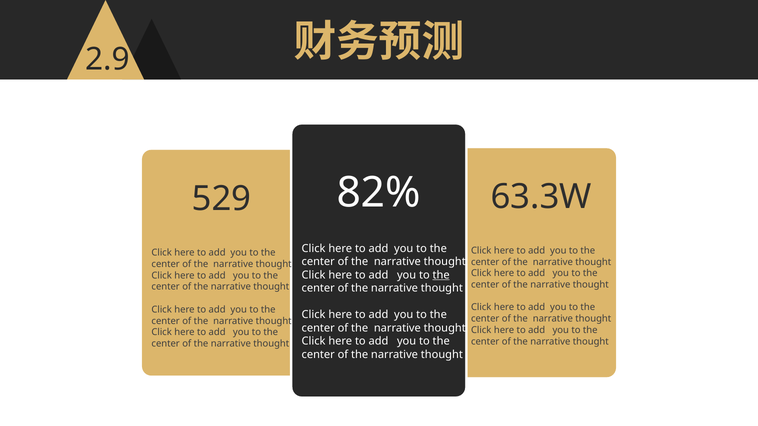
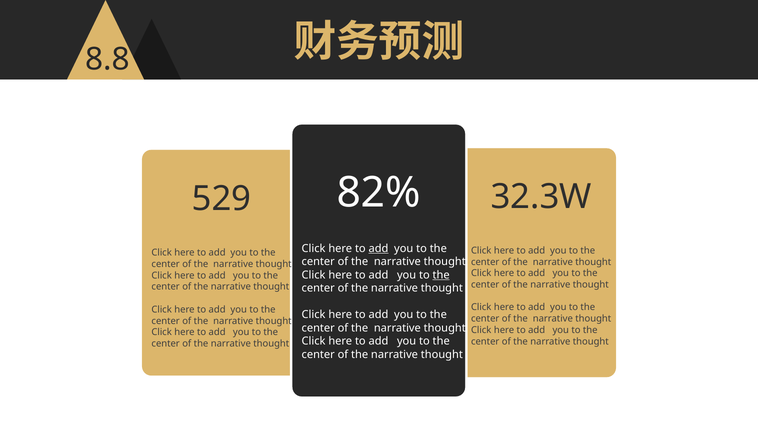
2.9: 2.9 -> 8.8 (107, 60)
63.3W: 63.3W -> 32.3W (541, 197)
add underline: none -> present (378, 249)
